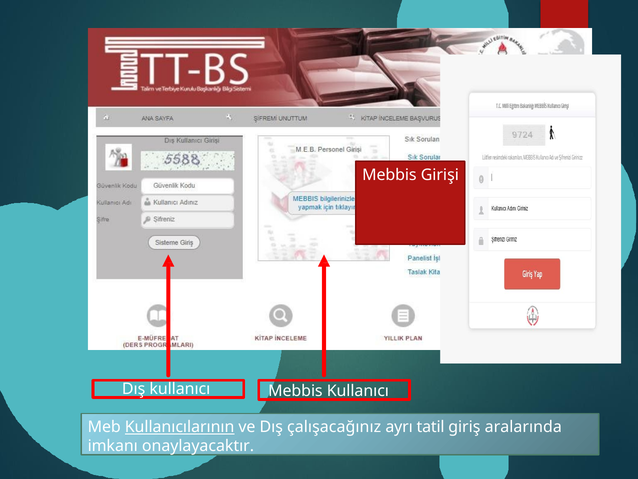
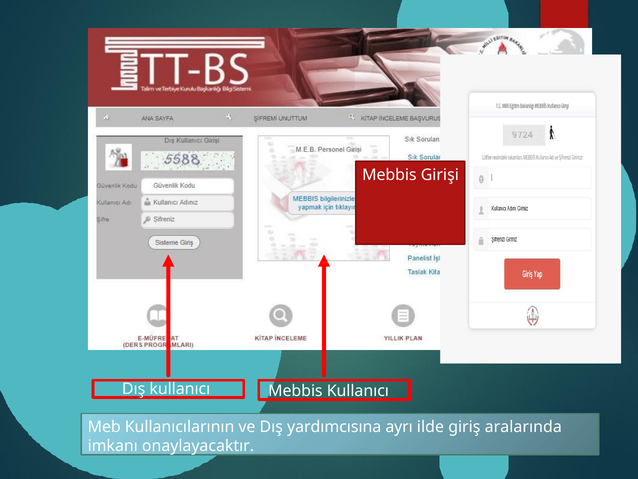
Kullanıcılarının underline: present -> none (180, 427)
çalışacağınız: çalışacağınız -> yardımcısına (334, 427)
tatil: tatil -> ilde (430, 427)
